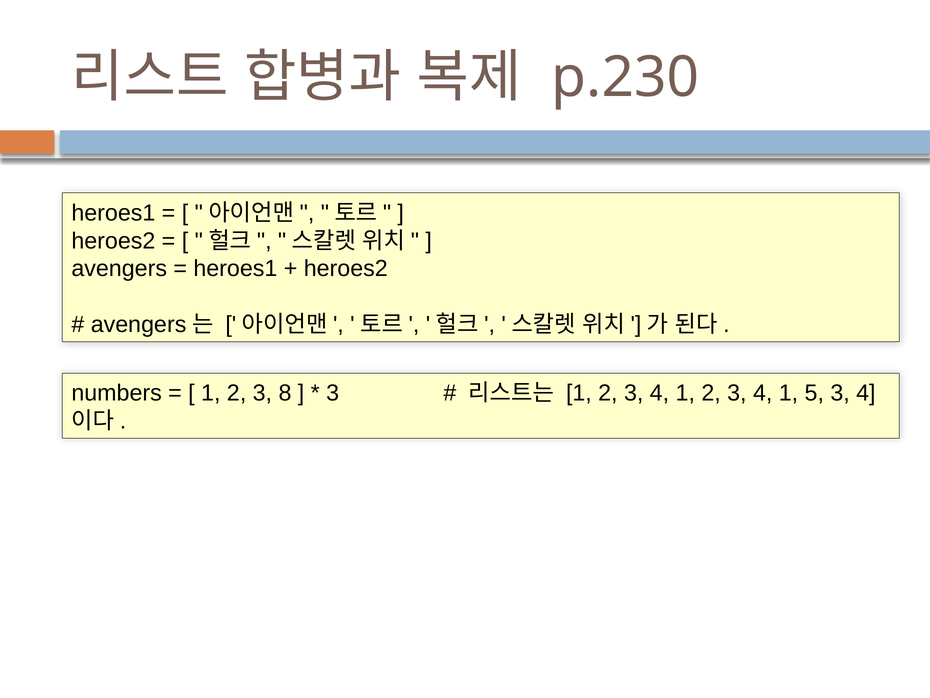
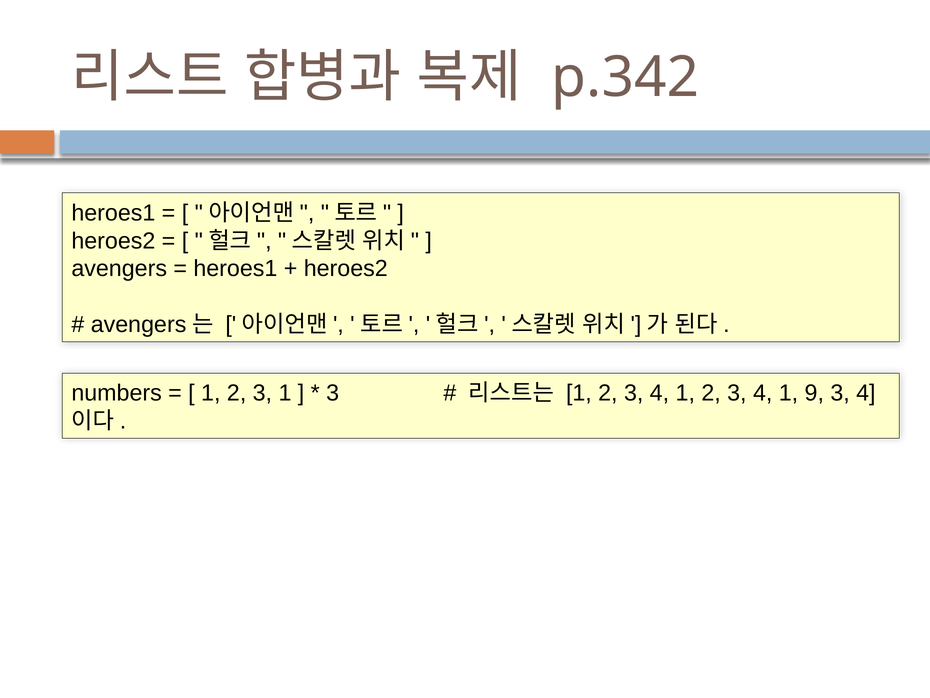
p.230: p.230 -> p.342 (625, 78)
3 8: 8 -> 1 (285, 393)
5: 5 -> 9 (814, 393)
